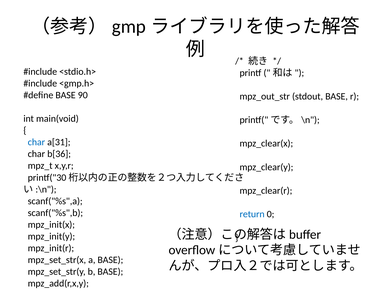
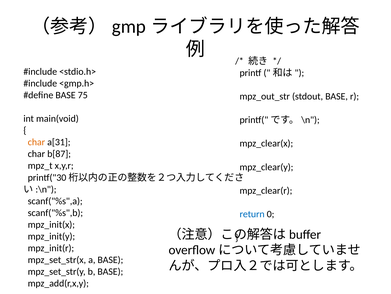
90: 90 -> 75 (83, 95)
char colour: blue -> orange (36, 142)
b[36: b[36 -> b[87 (59, 154)
